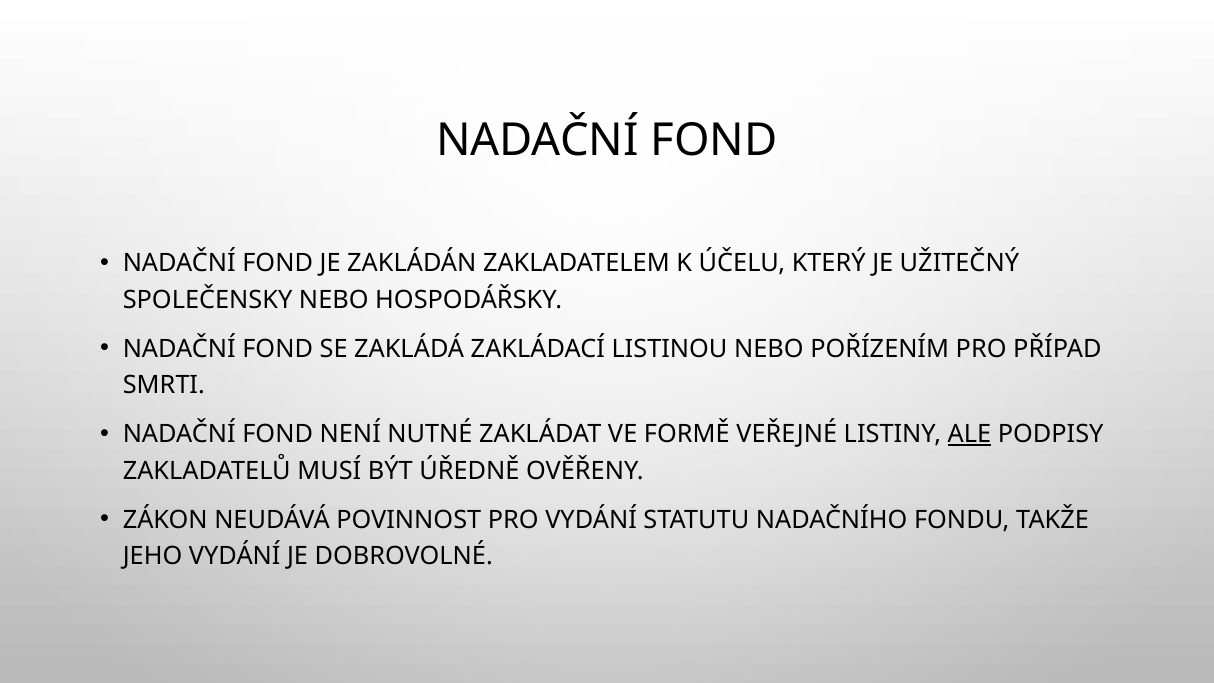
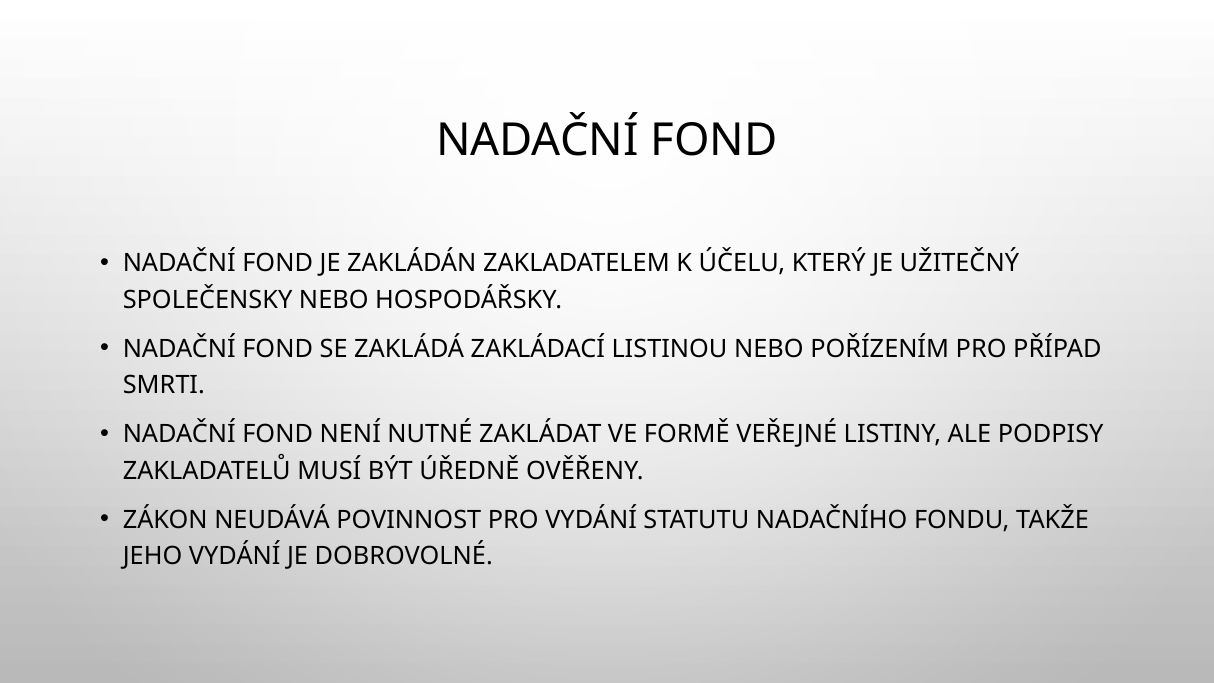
ALE underline: present -> none (969, 434)
